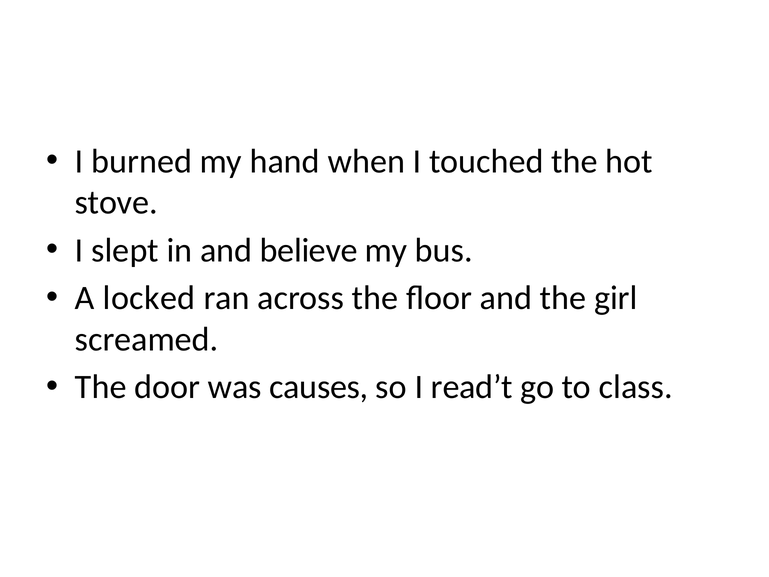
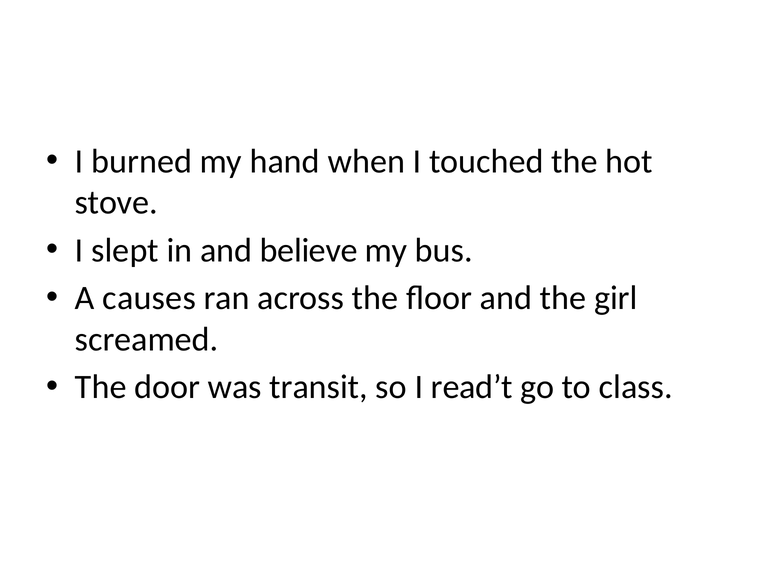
locked: locked -> causes (149, 298)
causes: causes -> transit (319, 387)
